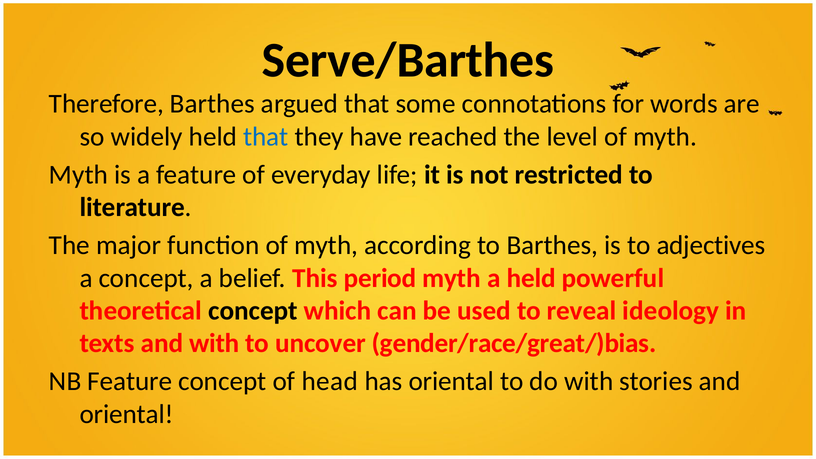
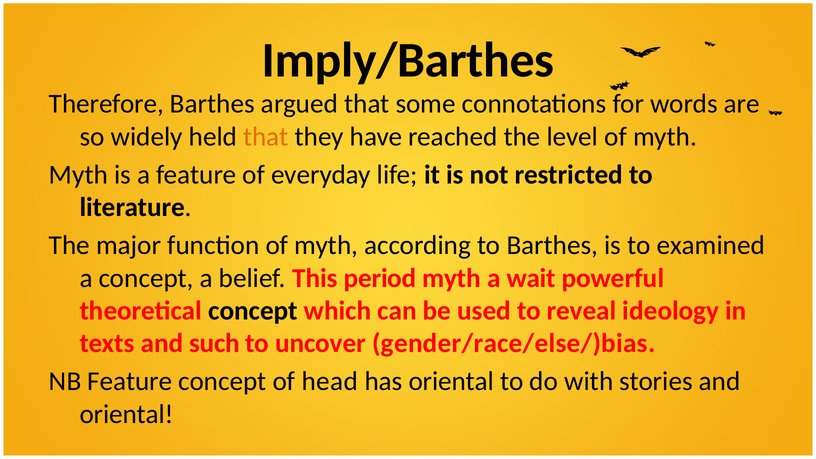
Serve/Barthes: Serve/Barthes -> Imply/Barthes (408, 60)
that colour: blue -> orange (266, 137)
adjectives: adjectives -> examined (711, 245)
a held: held -> wait (531, 278)
and with: with -> such (214, 343)
gender/race/great/)bias: gender/race/great/)bias -> gender/race/else/)bias (514, 343)
